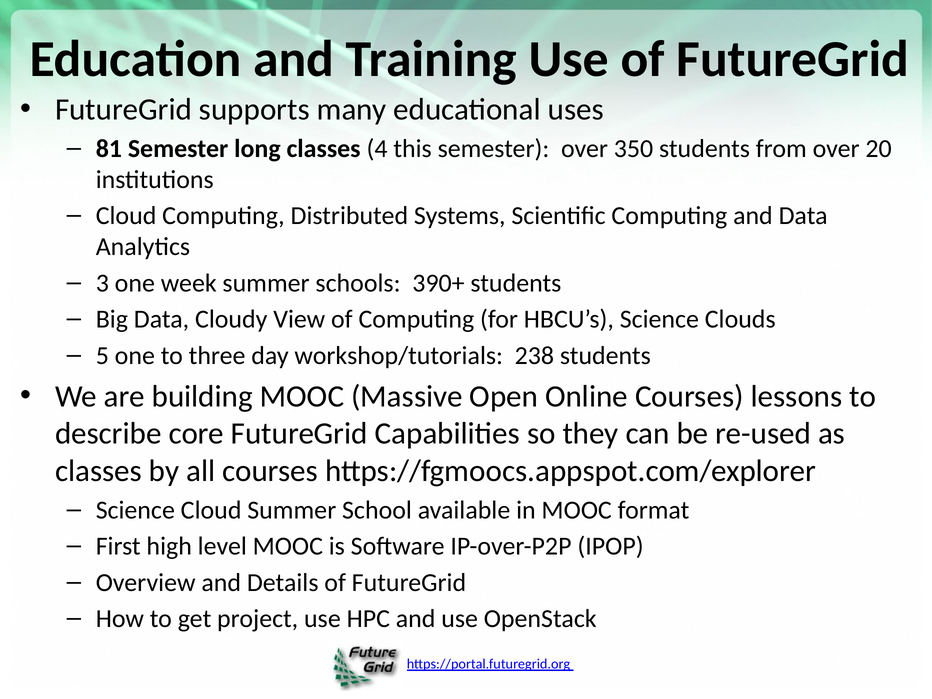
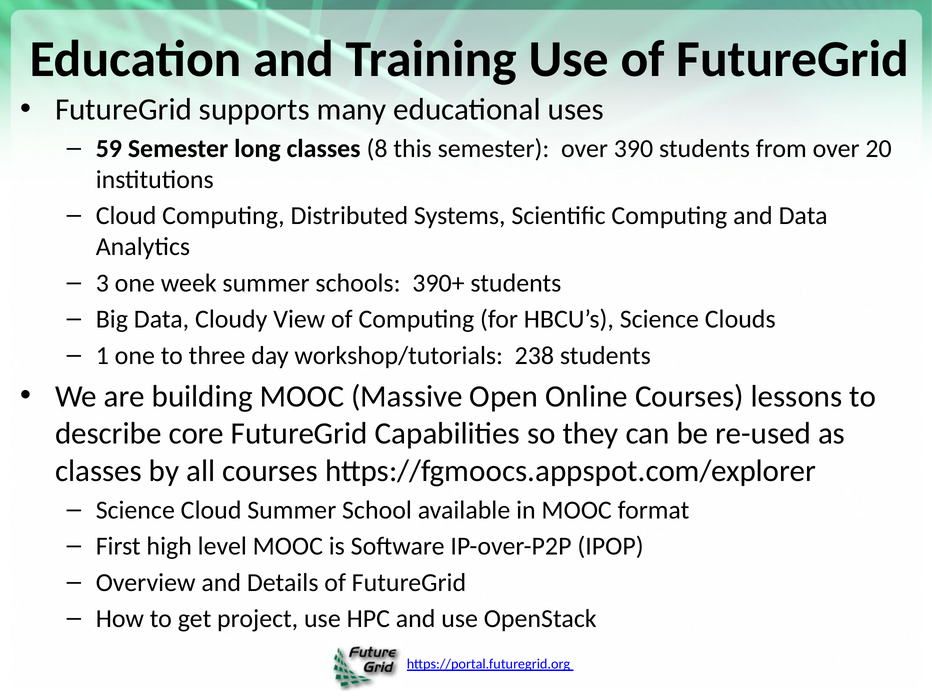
81: 81 -> 59 (109, 148)
4: 4 -> 8 (377, 148)
350: 350 -> 390 (633, 148)
5: 5 -> 1 (102, 356)
